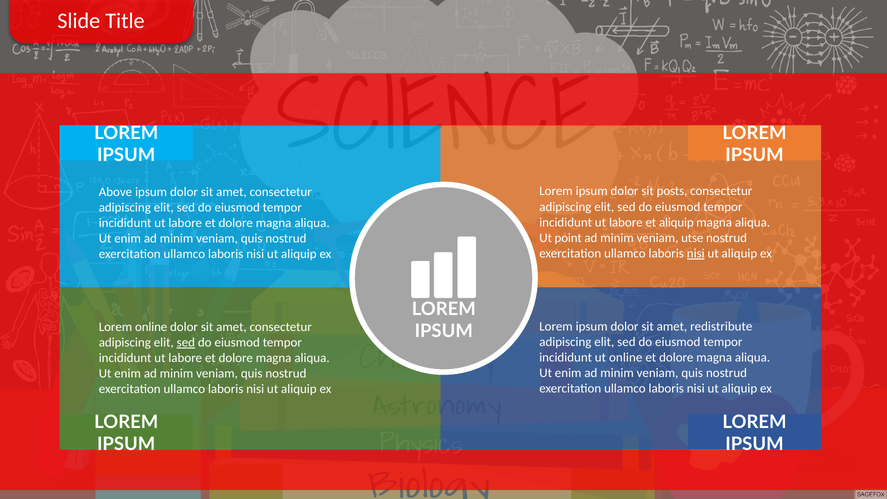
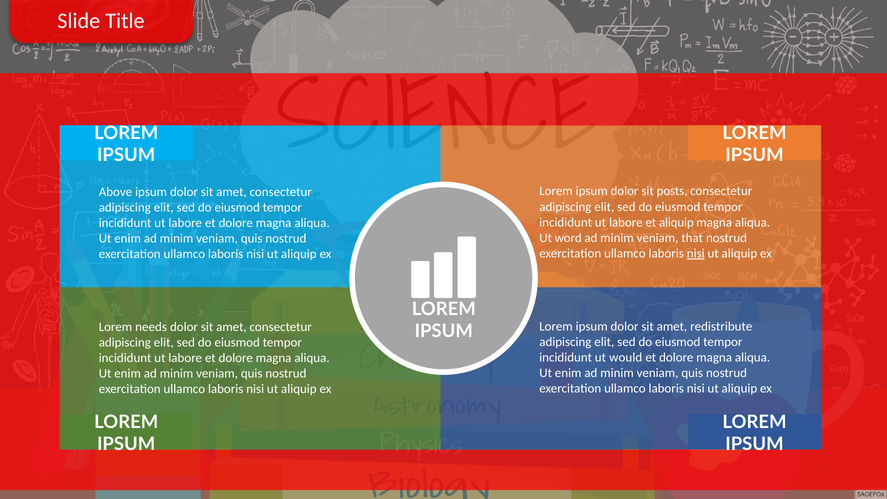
point: point -> word (568, 238)
utse: utse -> that (692, 238)
Lorem online: online -> needs (151, 327)
sed underline: present -> none (186, 342)
ut online: online -> would (626, 357)
